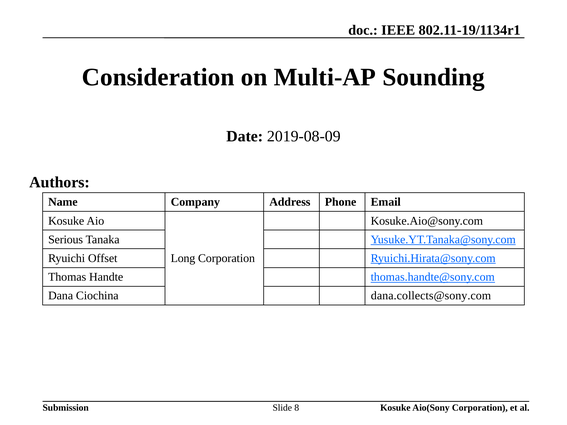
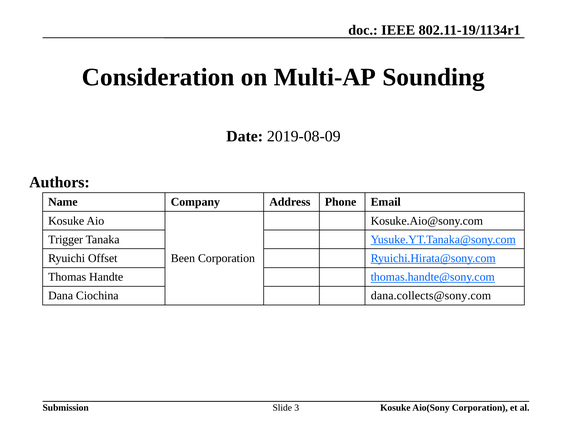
Serious: Serious -> Trigger (66, 240)
Long: Long -> Been (183, 258)
8: 8 -> 3 (297, 408)
